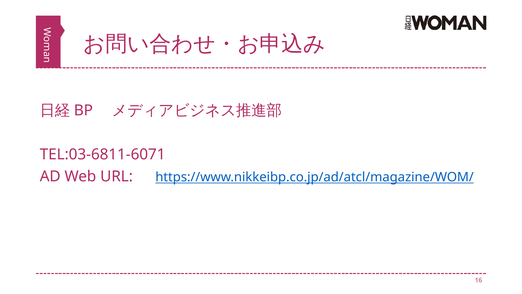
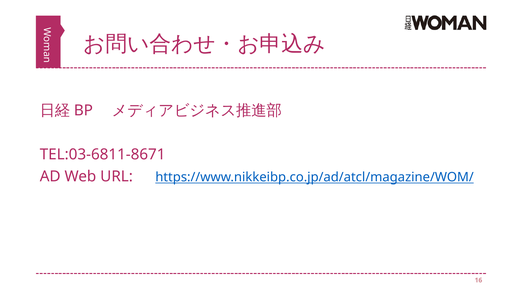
TEL:03-6811-6071: TEL:03-6811-6071 -> TEL:03-6811-8671 (103, 154)
